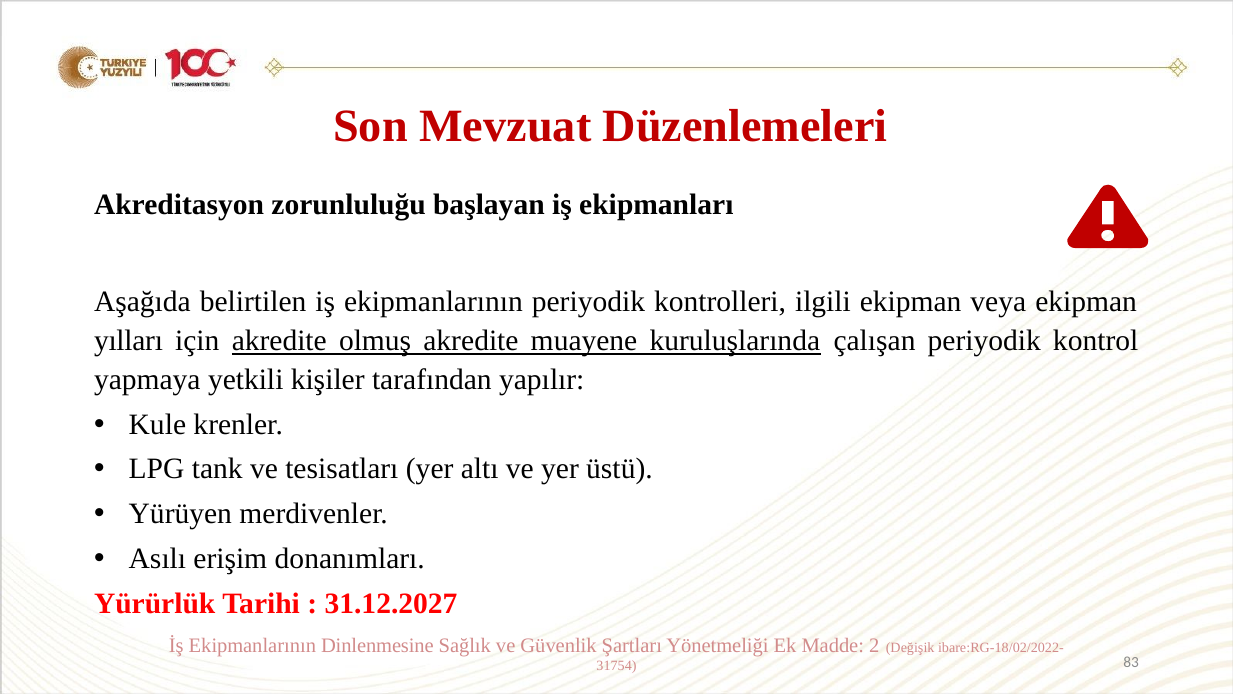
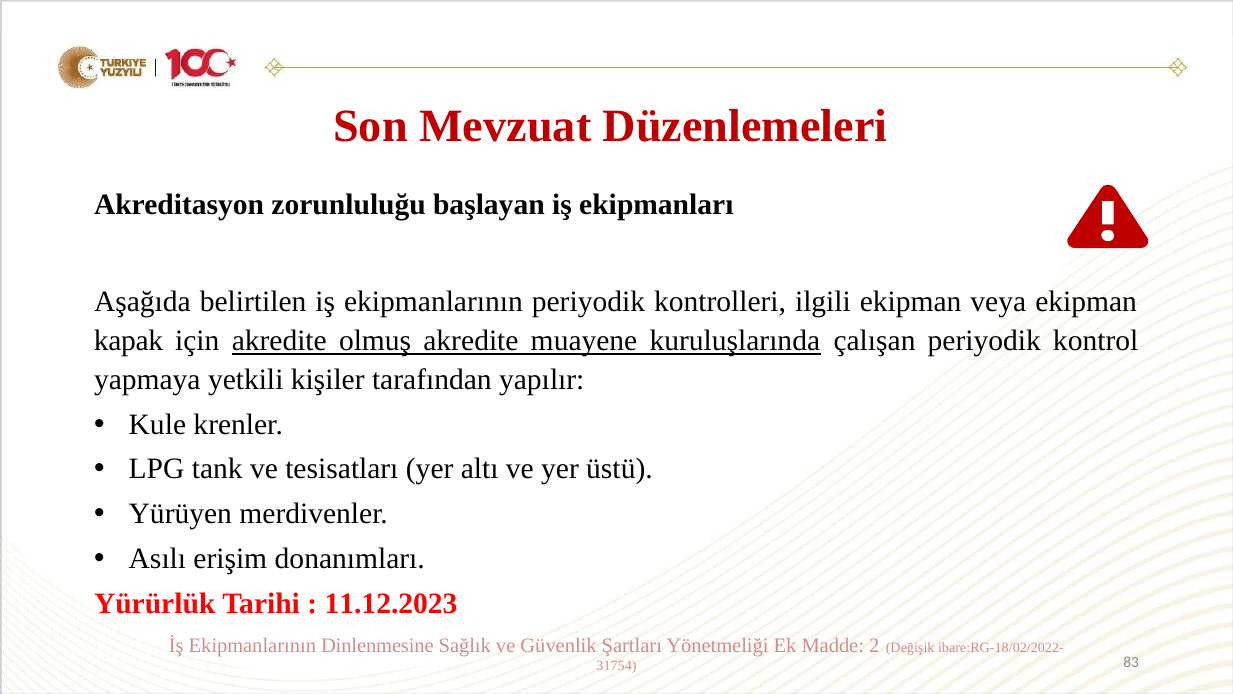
yılları: yılları -> kapak (129, 341)
31.12.2027: 31.12.2027 -> 11.12.2023 (391, 603)
